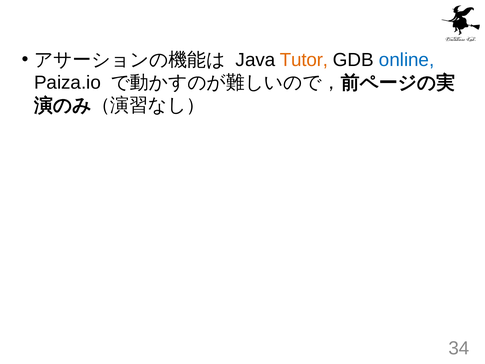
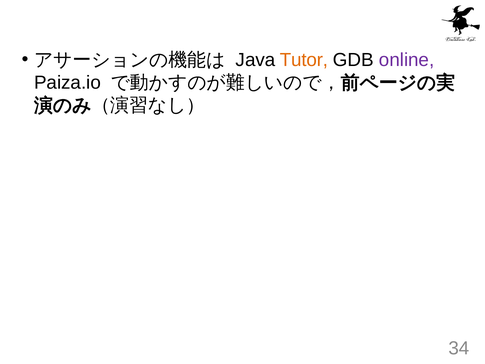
online colour: blue -> purple (407, 60)
